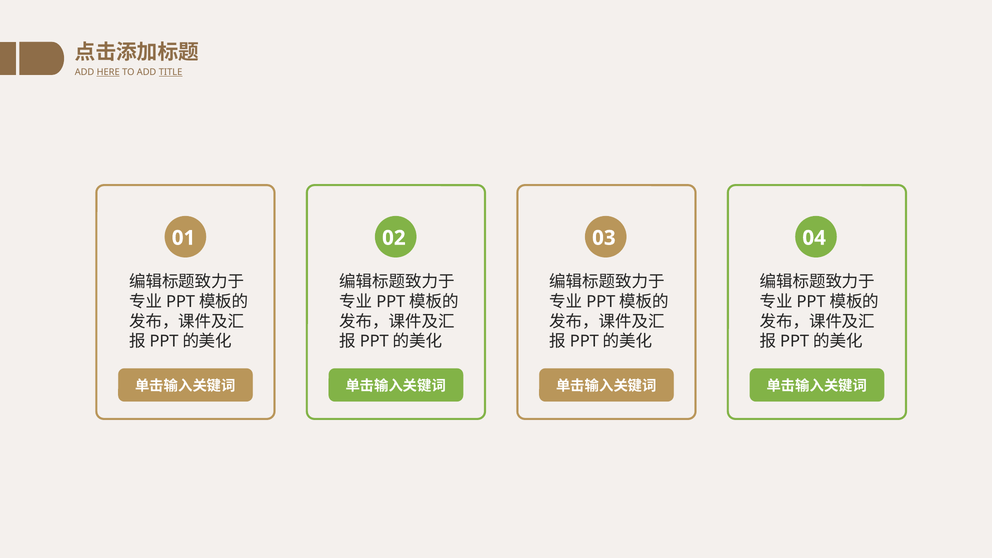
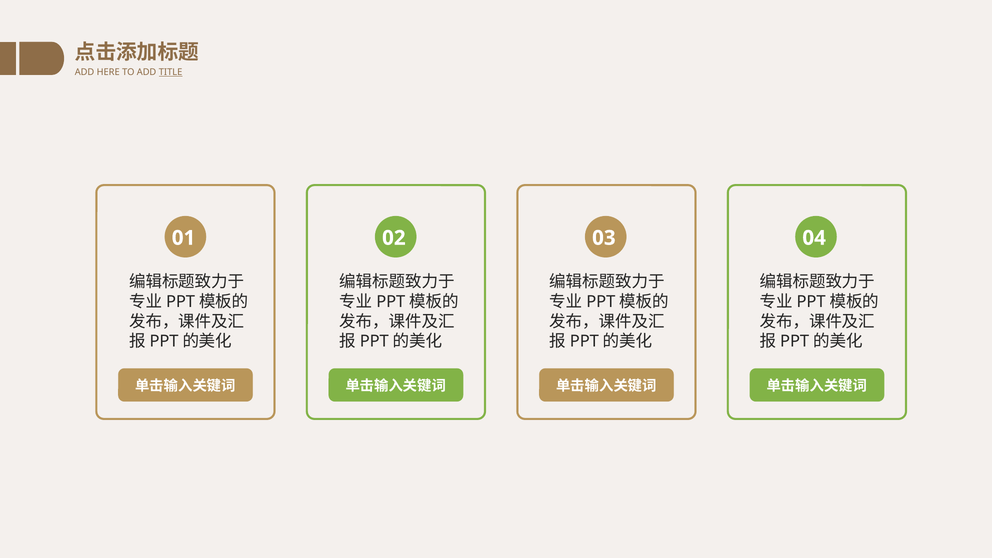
HERE underline: present -> none (108, 72)
